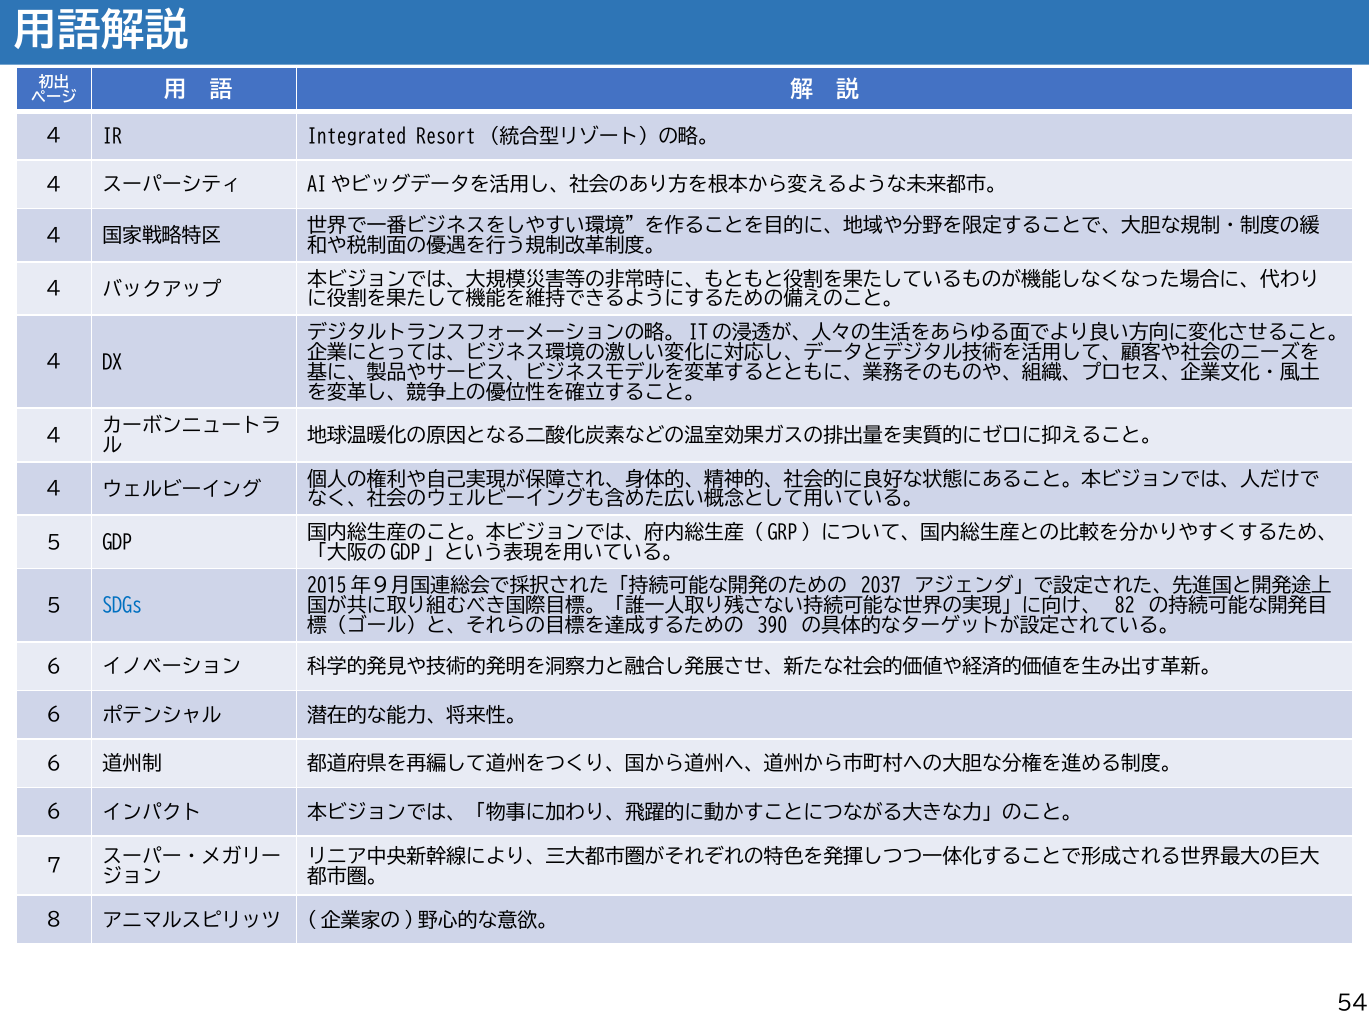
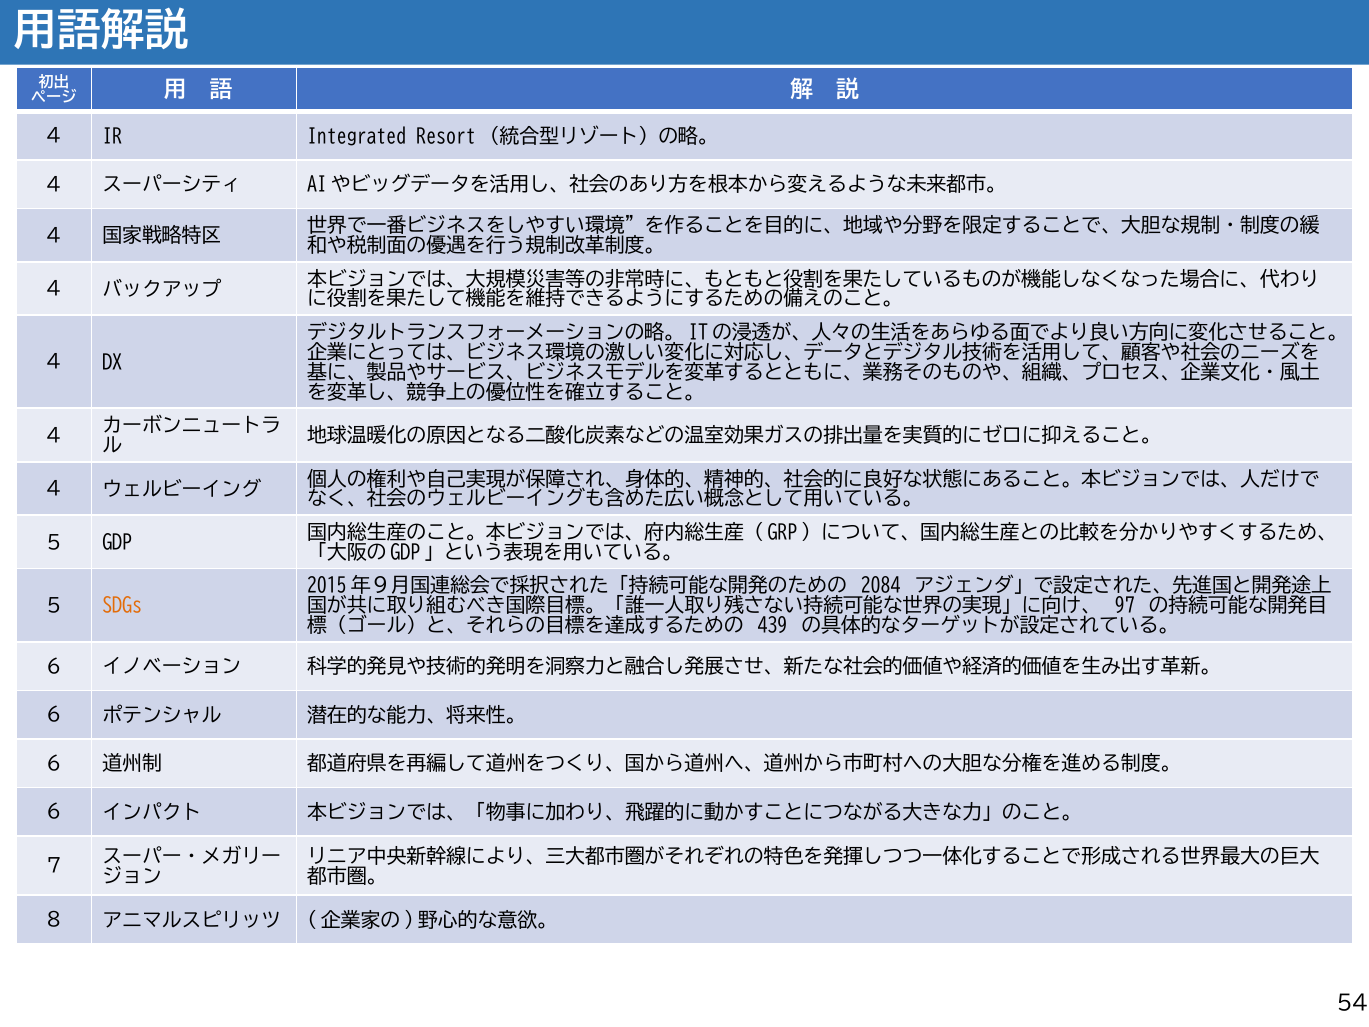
2037: 2037 -> 2084 (881, 586)
82: 82 -> 97 (1125, 606)
SDGs colour: blue -> orange (122, 606)
390: 390 -> 439 (773, 626)
